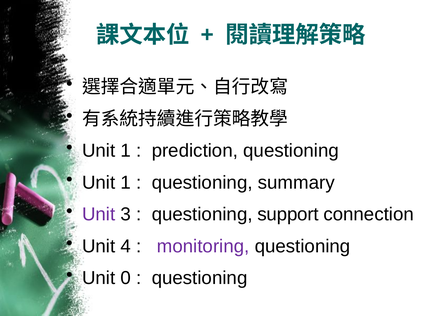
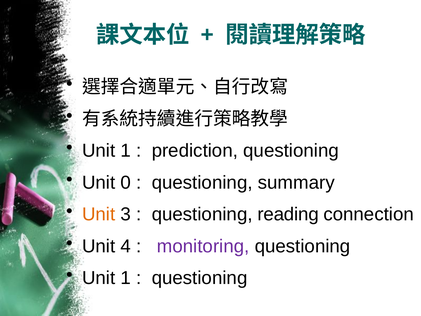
1: 1 -> 0 (126, 182)
Unit colour: purple -> orange (99, 214)
support: support -> reading (288, 214)
0: 0 -> 1 (126, 278)
